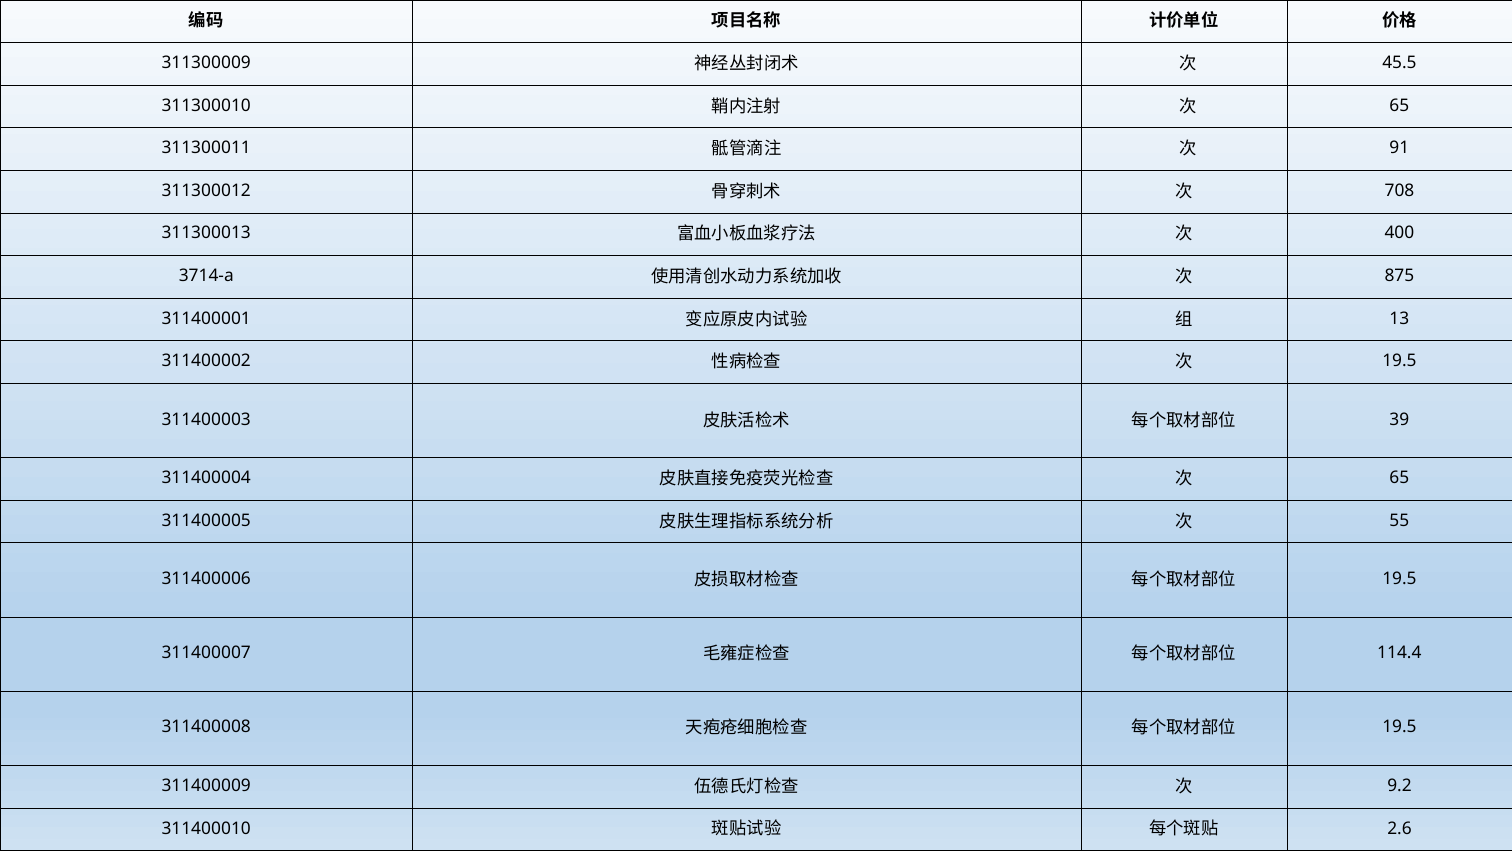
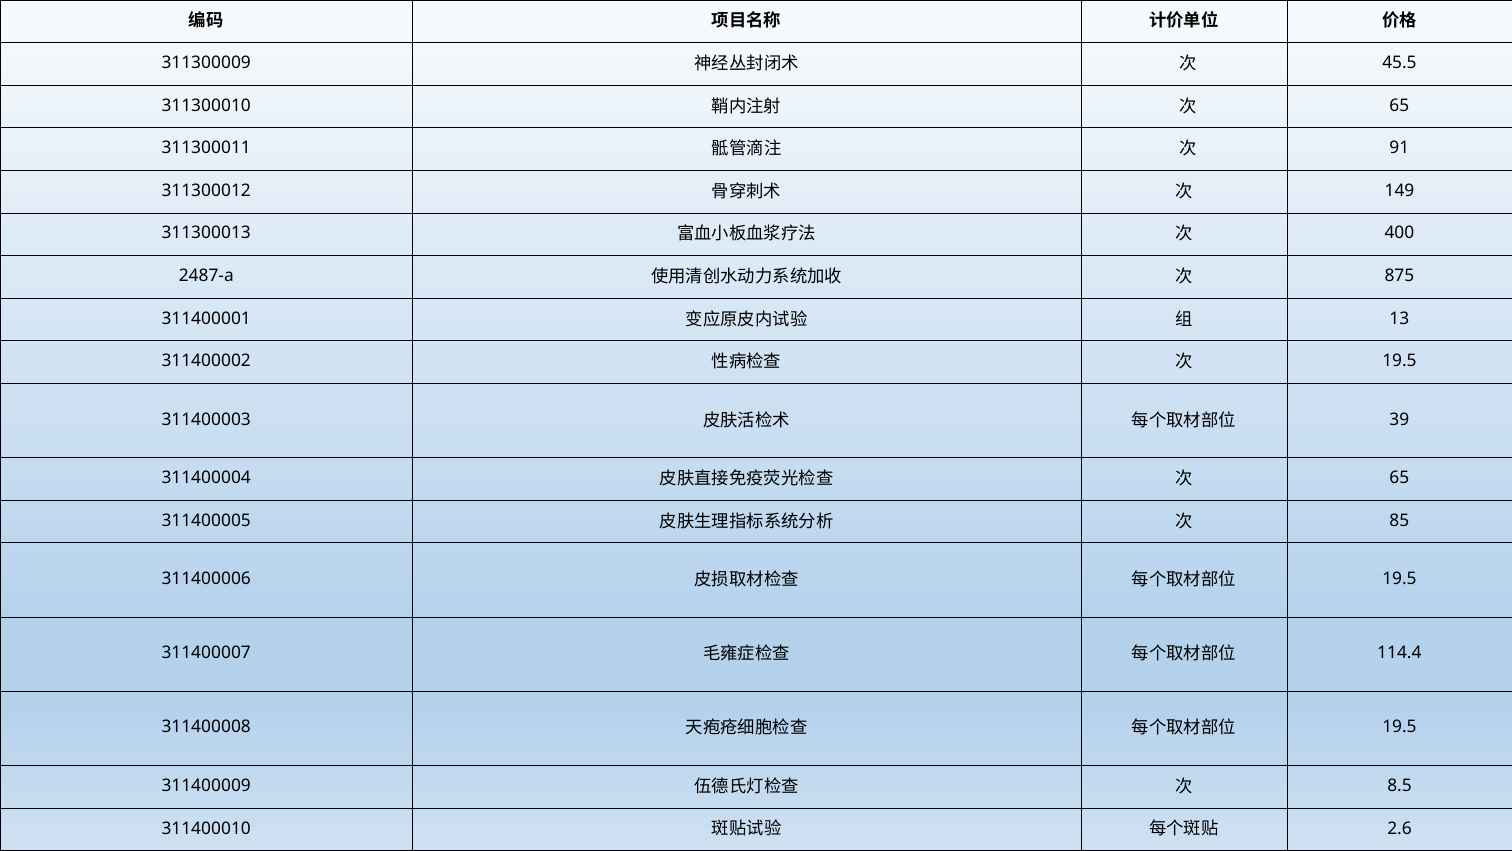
708: 708 -> 149 (1399, 191)
3714-a: 3714-a -> 2487-a (206, 276)
55: 55 -> 85 (1399, 520)
9.2: 9.2 -> 8.5 (1399, 785)
